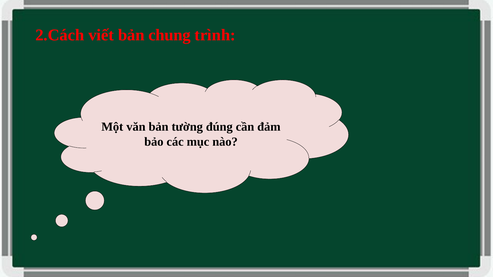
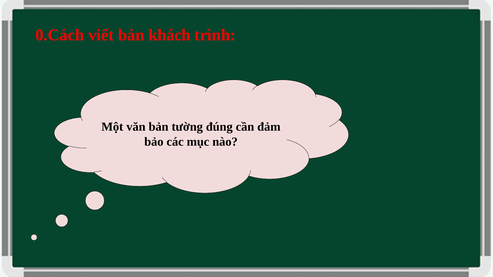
2.Cách: 2.Cách -> 0.Cách (60, 35)
chung: chung -> khách (170, 35)
